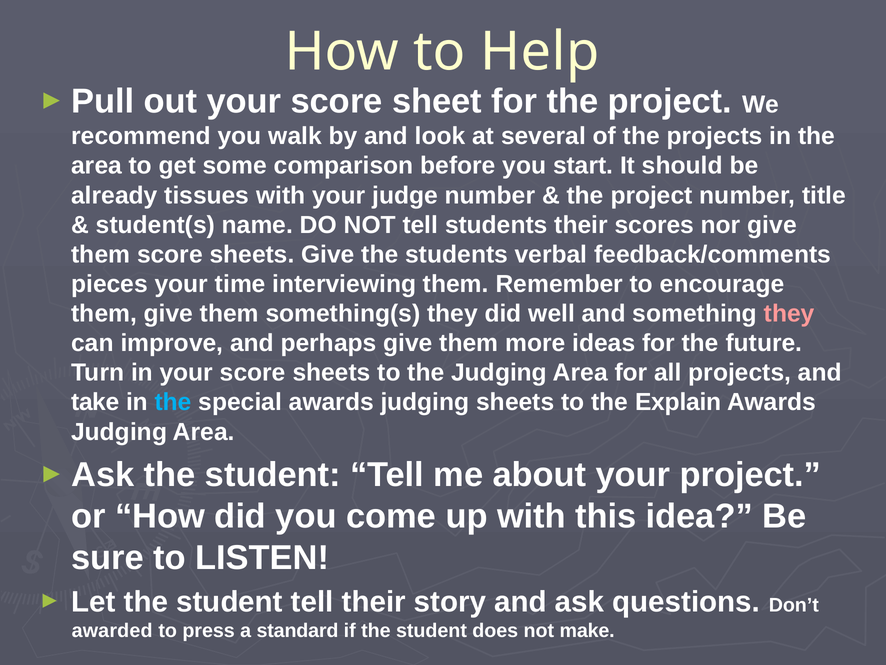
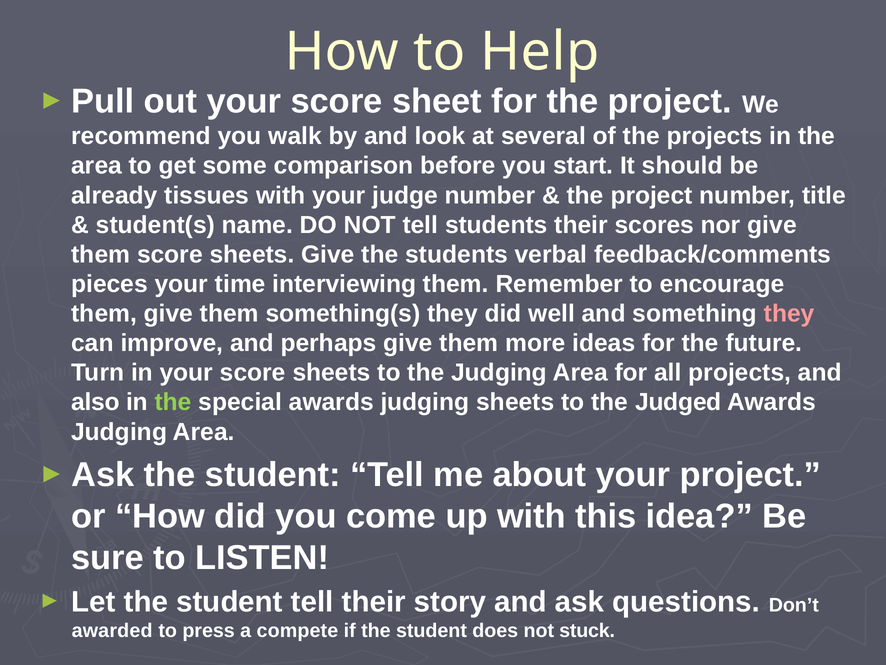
take: take -> also (95, 402)
the colour: light blue -> light green (173, 402)
Explain: Explain -> Judged (678, 402)
standard: standard -> compete (297, 630)
make: make -> stuck (587, 630)
